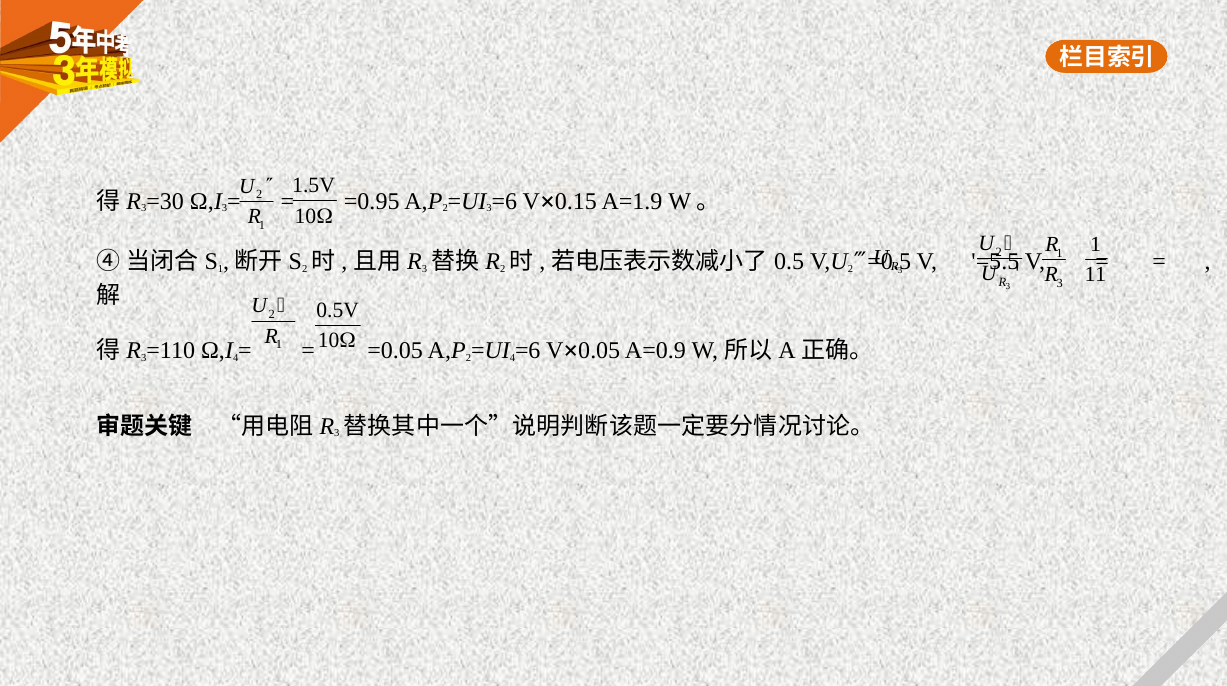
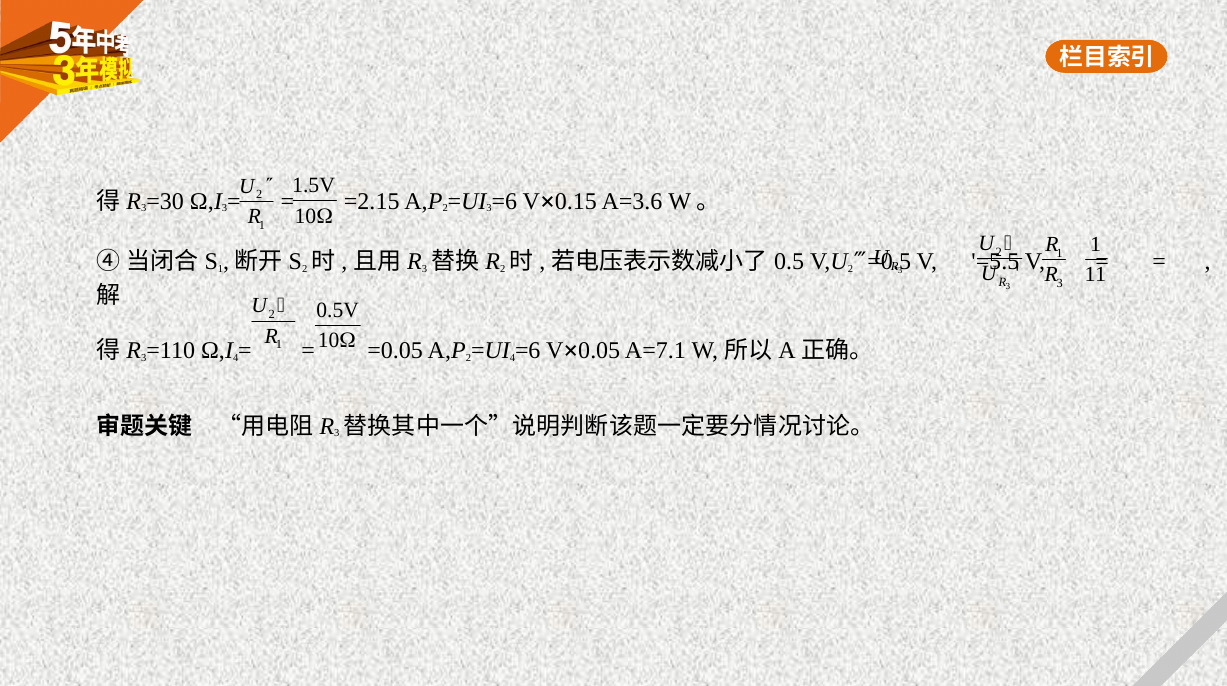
=0.95: =0.95 -> =2.15 (372, 201)
A=1.9: A=1.9 -> A=3.6 (632, 201)
A=0.9: A=0.9 -> A=7.1 (655, 350)
